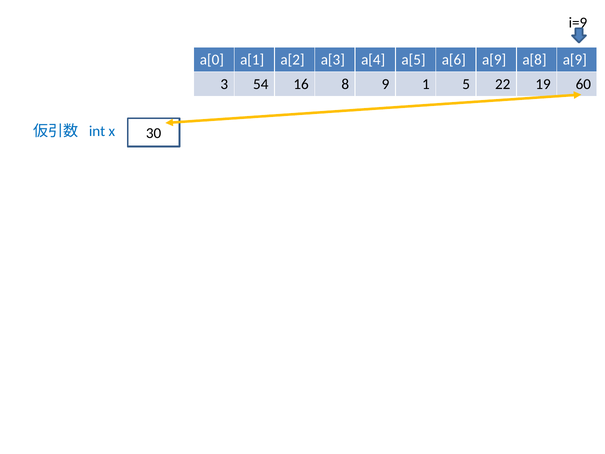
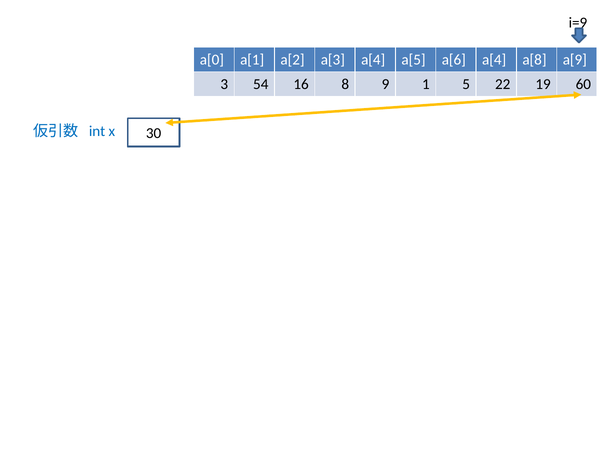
a[6 a[9: a[9 -> a[4 (494, 60)
